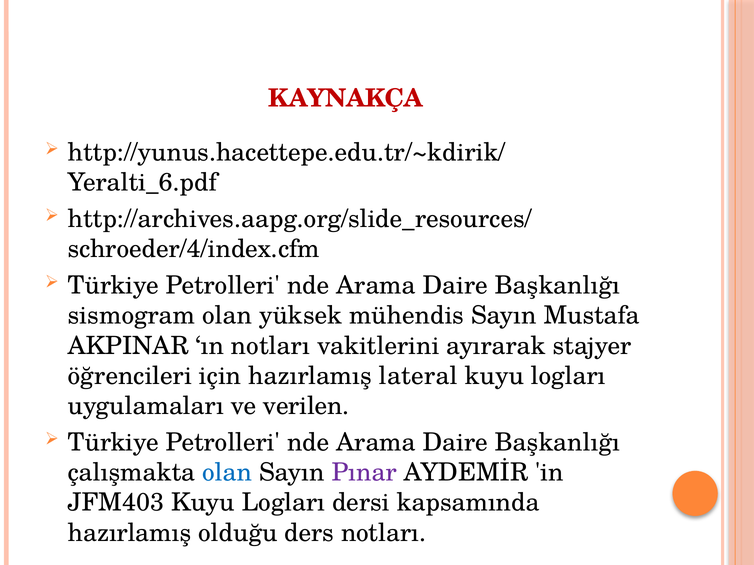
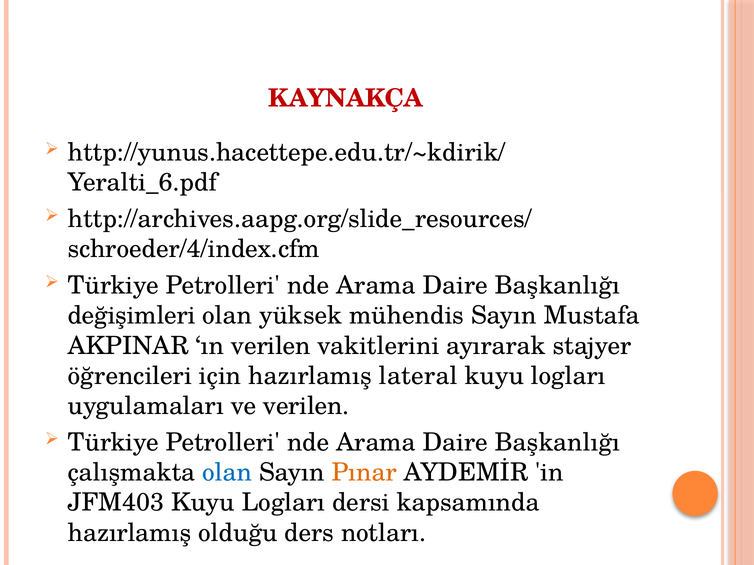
sismogram: sismogram -> değişimleri (132, 316)
ın notları: notları -> verilen (271, 346)
Pınar colour: purple -> orange (364, 473)
